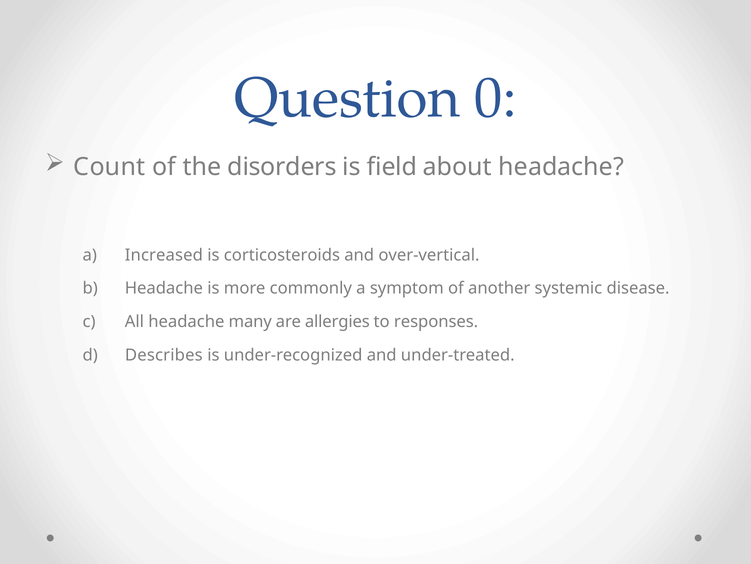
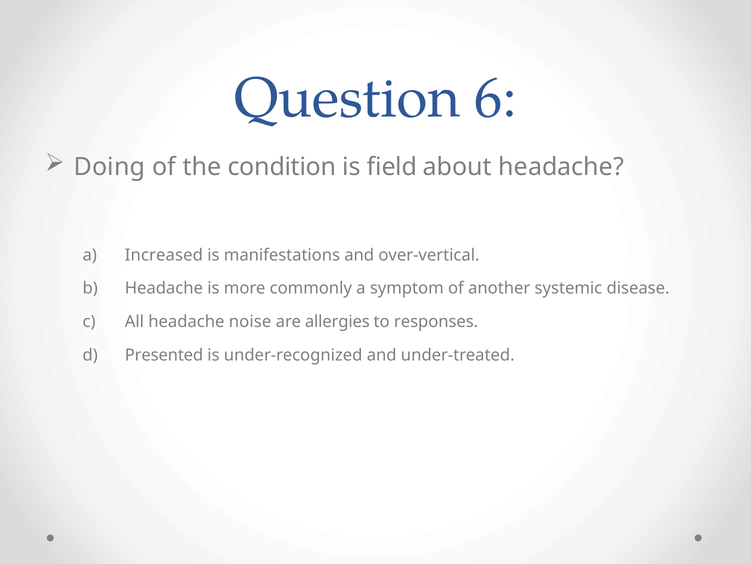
0: 0 -> 6 (496, 98)
Count: Count -> Doing (109, 167)
disorders: disorders -> condition (282, 167)
corticosteroids: corticosteroids -> manifestations (282, 255)
many: many -> noise (250, 321)
Describes: Describes -> Presented (164, 355)
